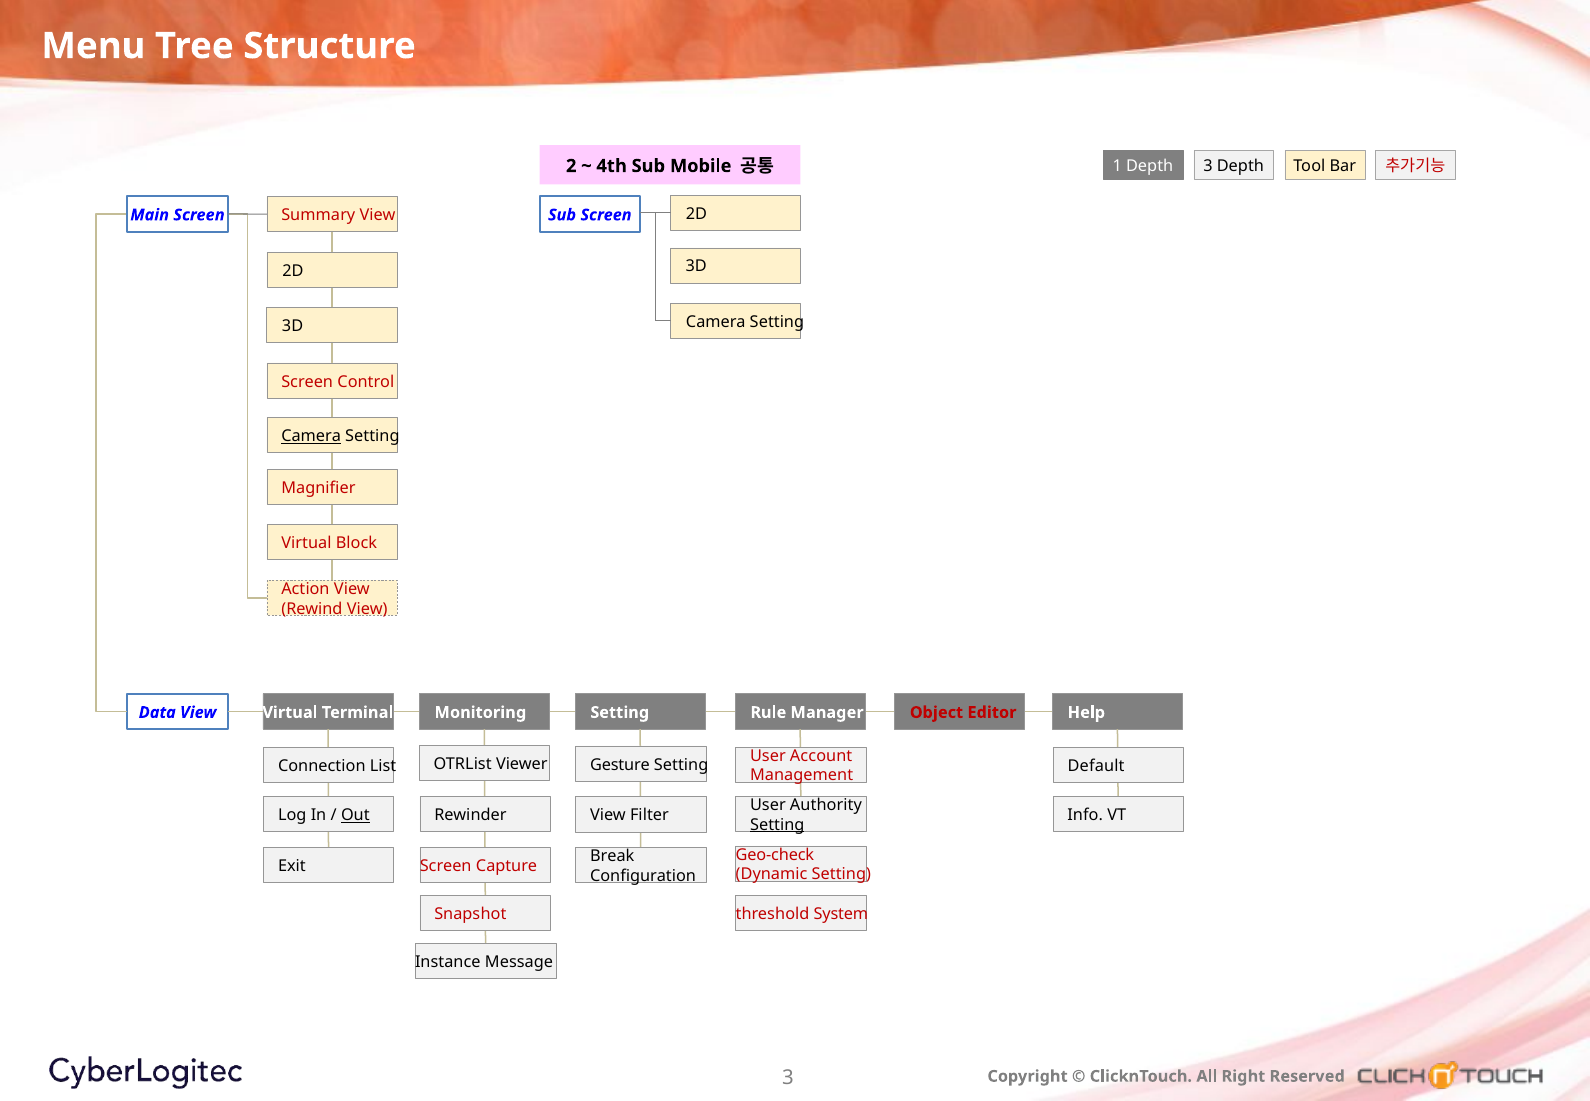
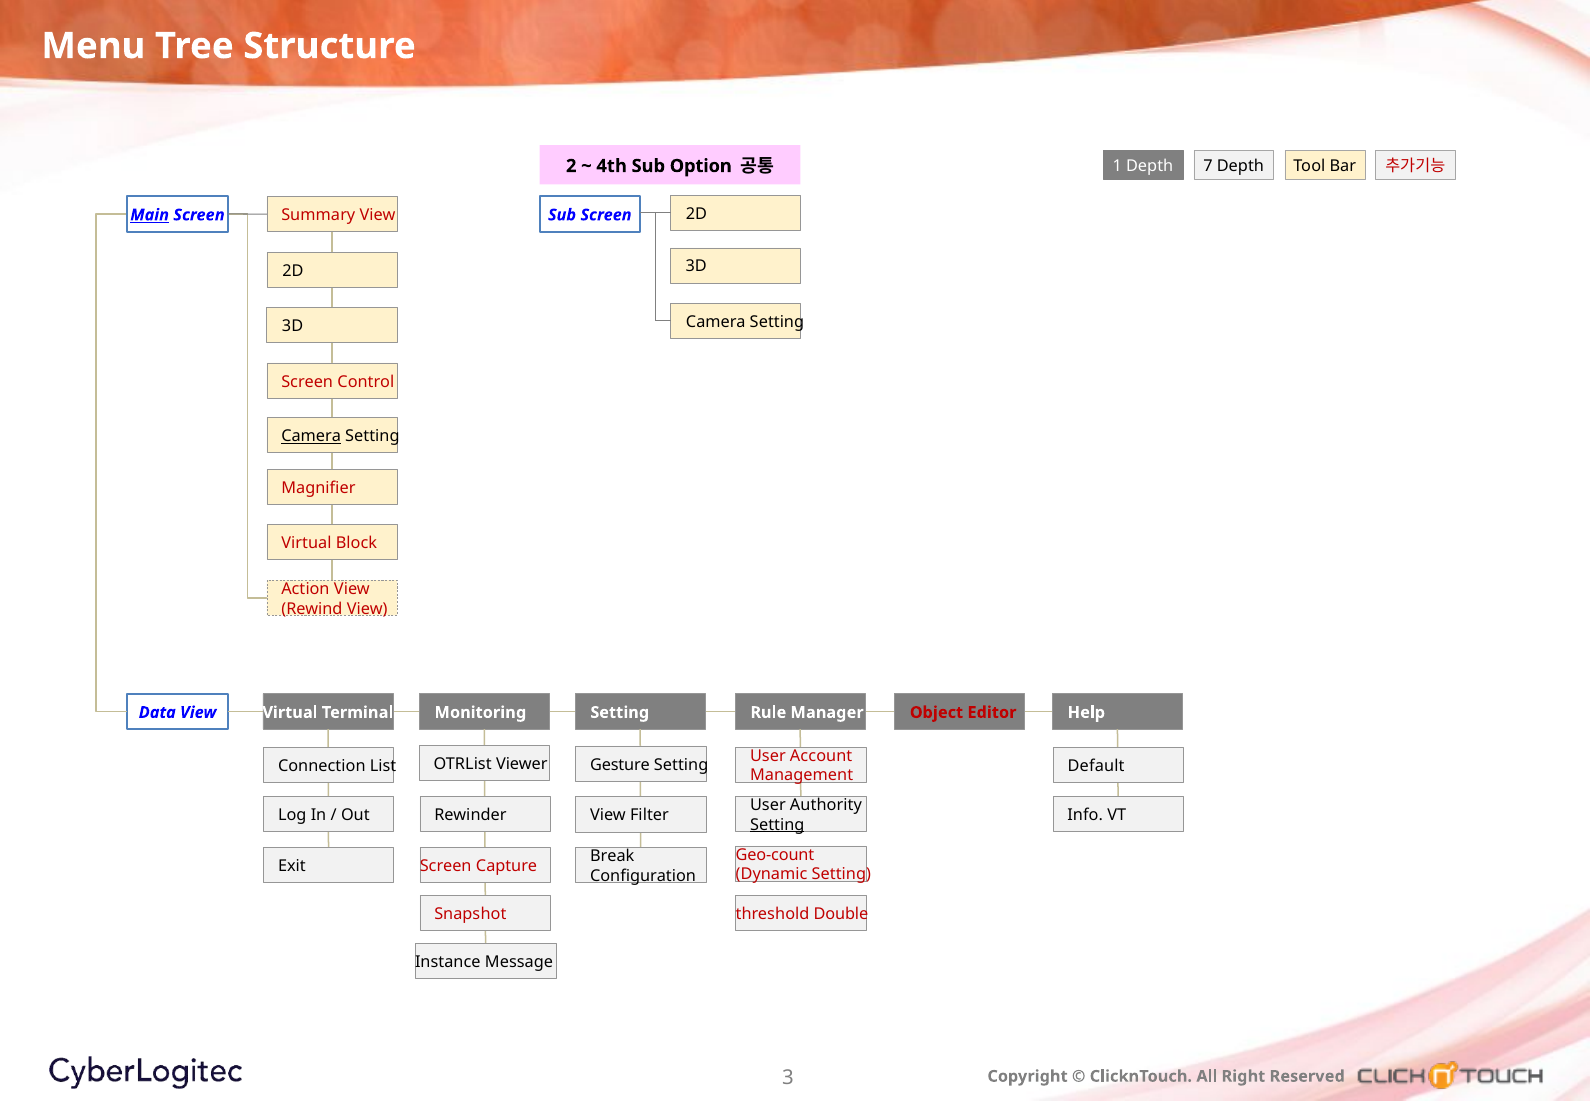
Depth 3: 3 -> 7 (1208, 166)
Mobile: Mobile -> Option (701, 166)
Main underline: none -> present (150, 215)
Out underline: present -> none (355, 815)
Geo-check: Geo-check -> Geo-count (775, 855)
System: System -> Double (841, 914)
